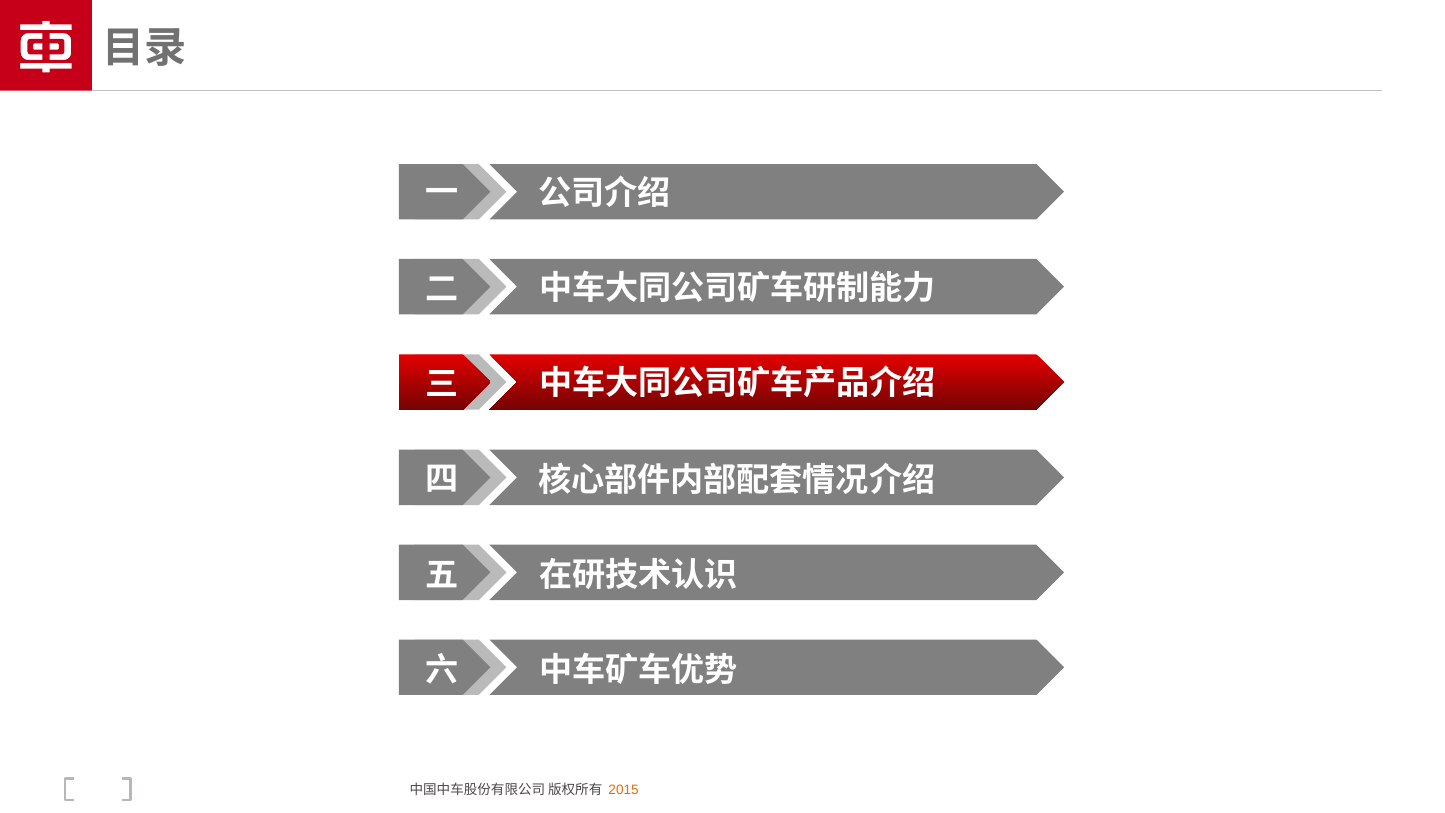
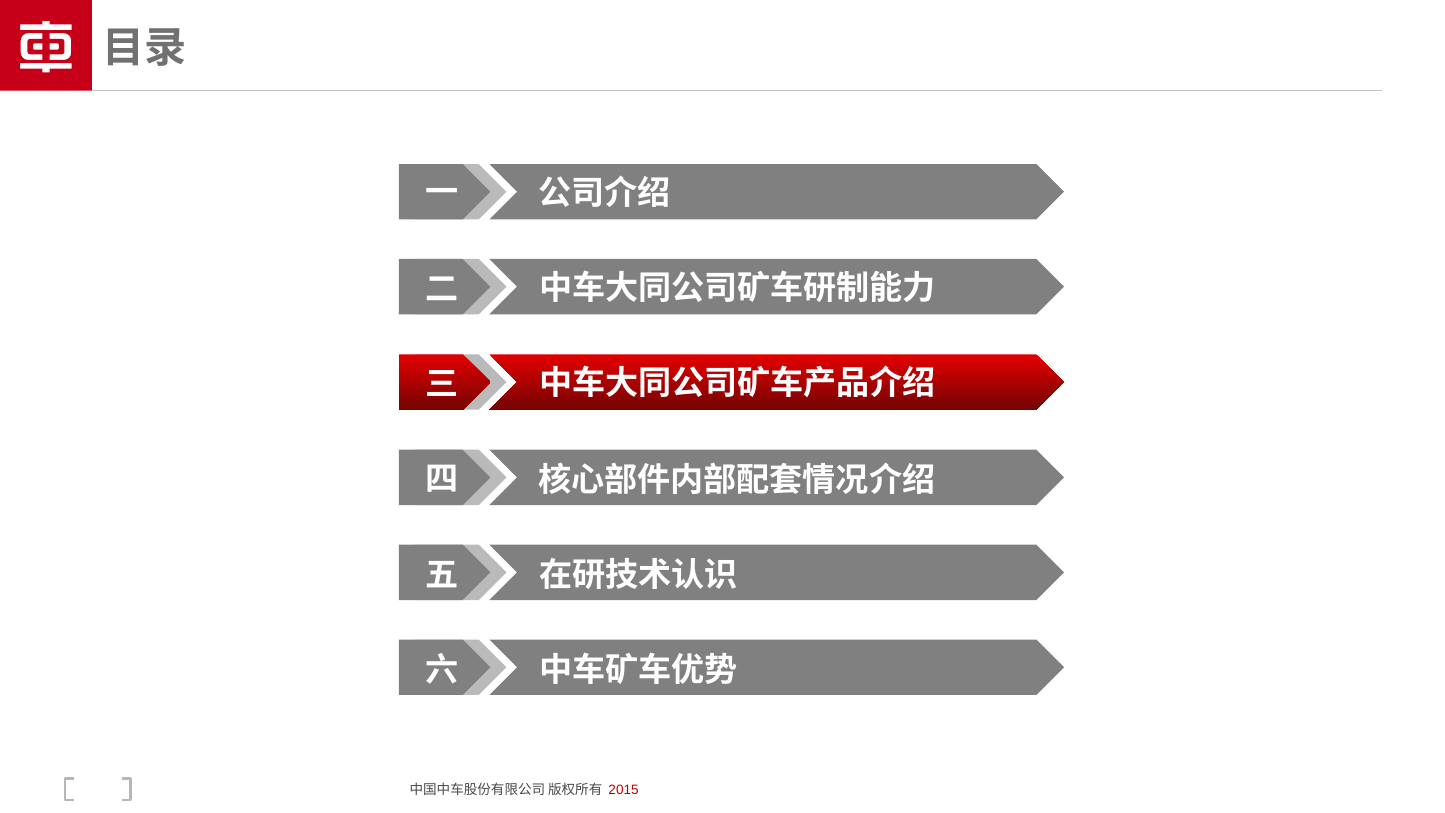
2015 colour: orange -> red (624, 790)
